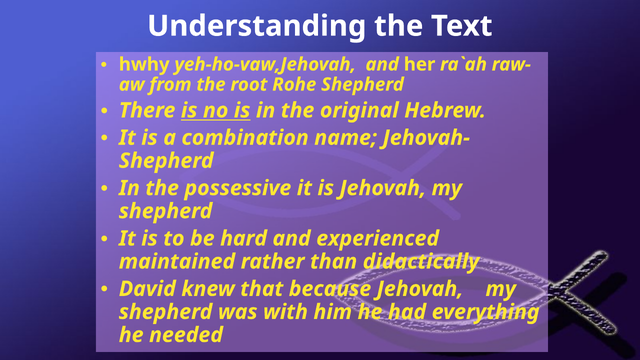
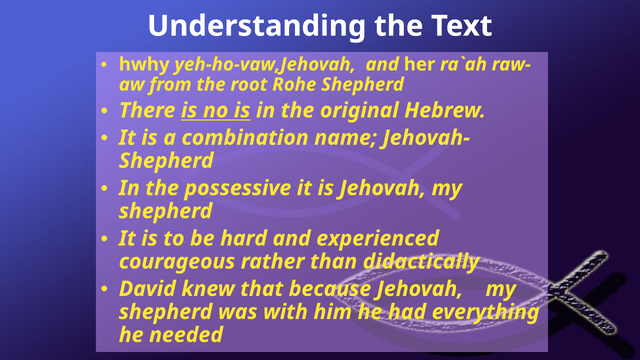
maintained: maintained -> courageous (177, 262)
